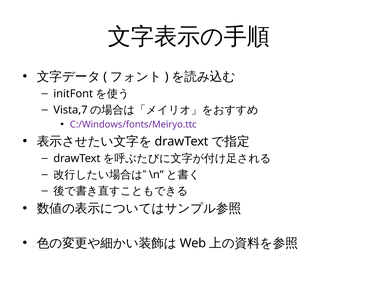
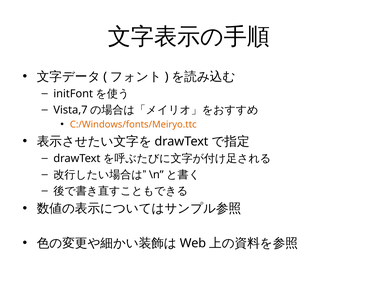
C:/Windows/fonts/Meiryo.ttc colour: purple -> orange (133, 124)
